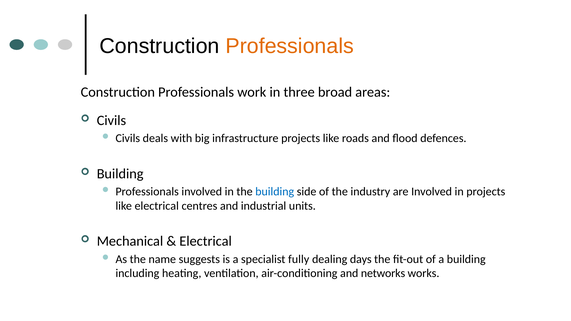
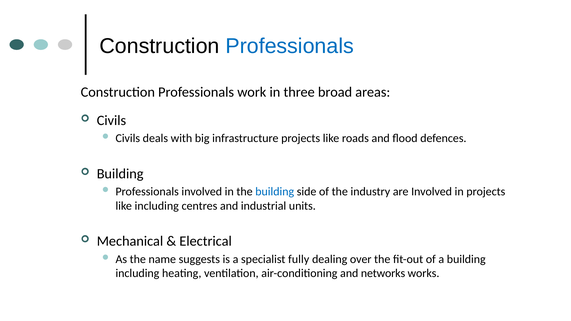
Professionals colour: orange -> blue (290, 46)
like electrical: electrical -> including (157, 206)
days: days -> over (361, 259)
